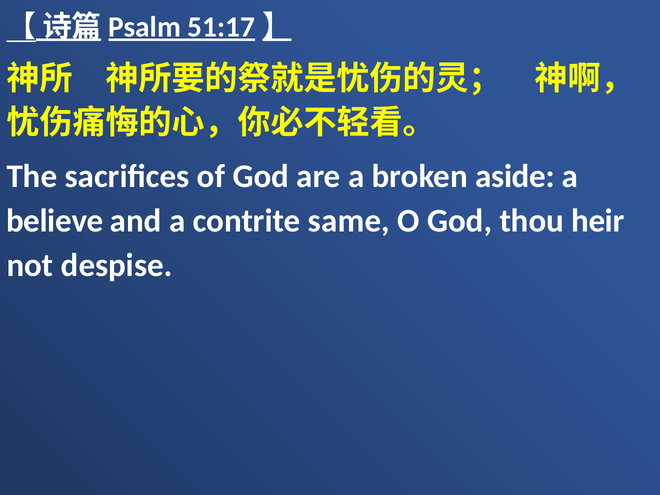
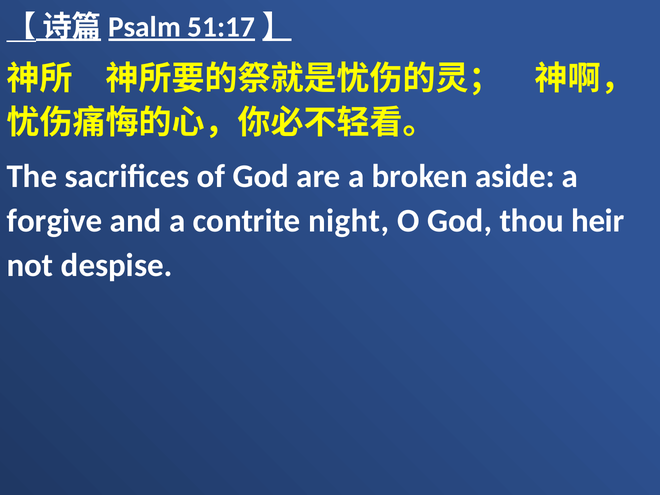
believe: believe -> forgive (55, 221)
same: same -> night (349, 221)
